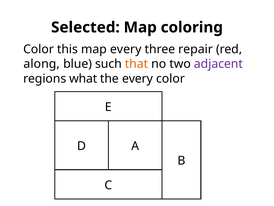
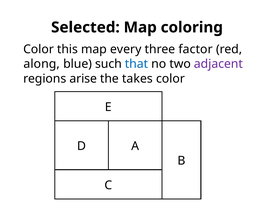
repair: repair -> factor (196, 49)
that colour: orange -> blue (137, 64)
what: what -> arise (83, 78)
the every: every -> takes (137, 78)
